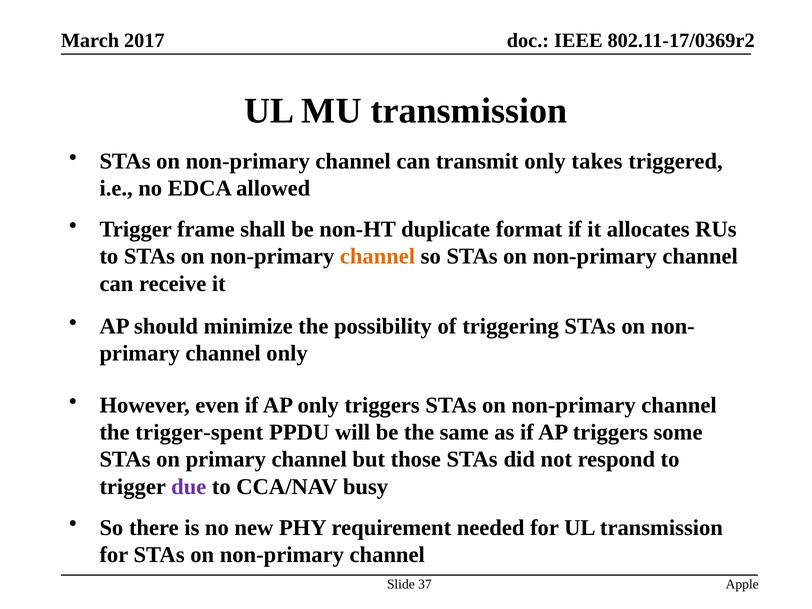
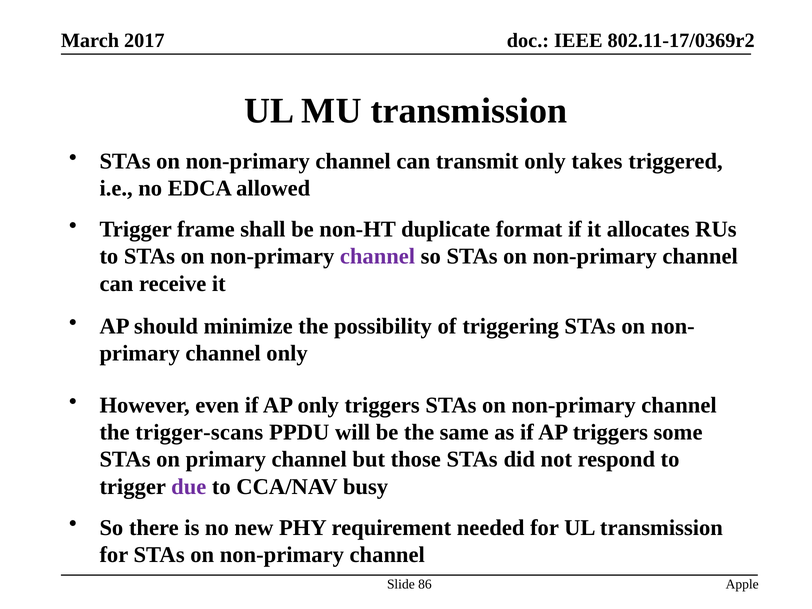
channel colour: orange -> purple (378, 257)
trigger-spent: trigger-spent -> trigger-scans (199, 432)
37: 37 -> 86 (425, 584)
